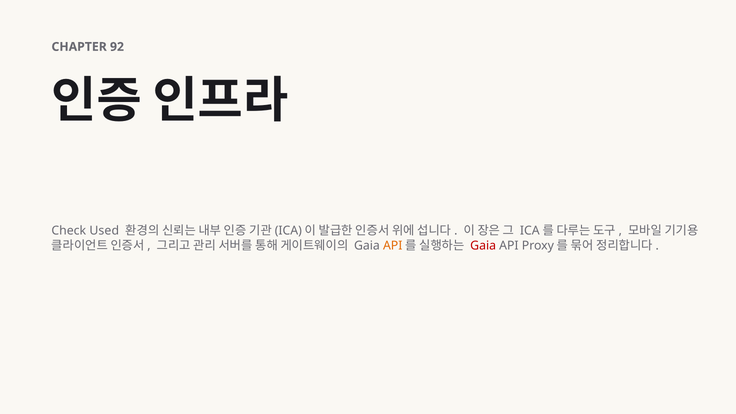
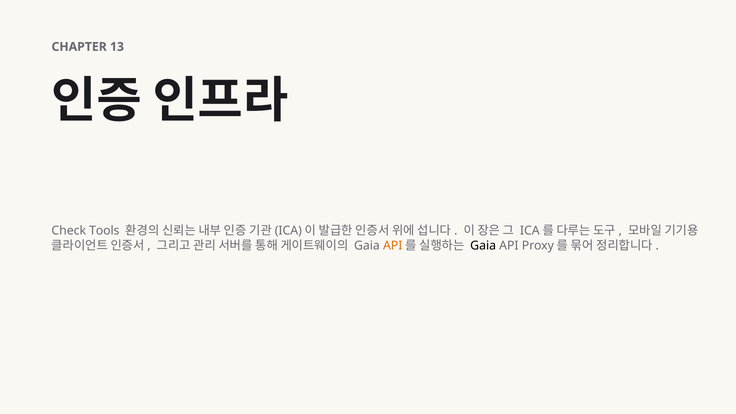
92: 92 -> 13 (117, 47)
Used: Used -> Tools (104, 231)
Gaia colour: red -> black (483, 246)
